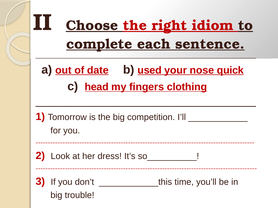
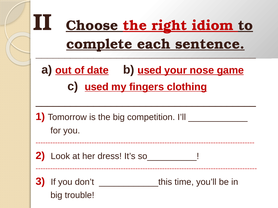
quick: quick -> game (230, 70)
c head: head -> used (97, 87)
